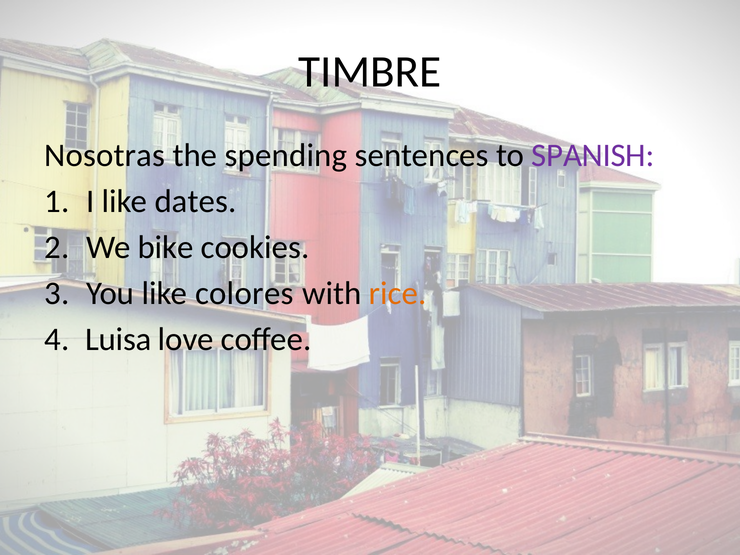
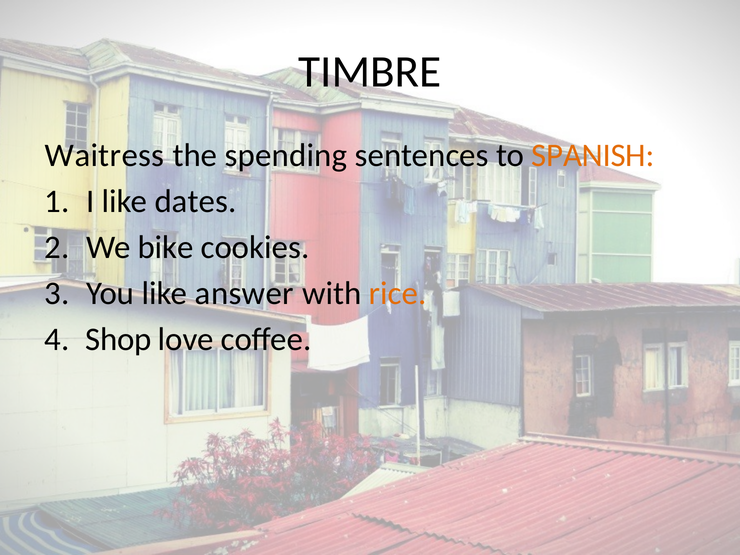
Nosotras: Nosotras -> Waitress (105, 155)
SPANISH colour: purple -> orange (593, 155)
colores: colores -> answer (244, 293)
Luisa: Luisa -> Shop (118, 339)
